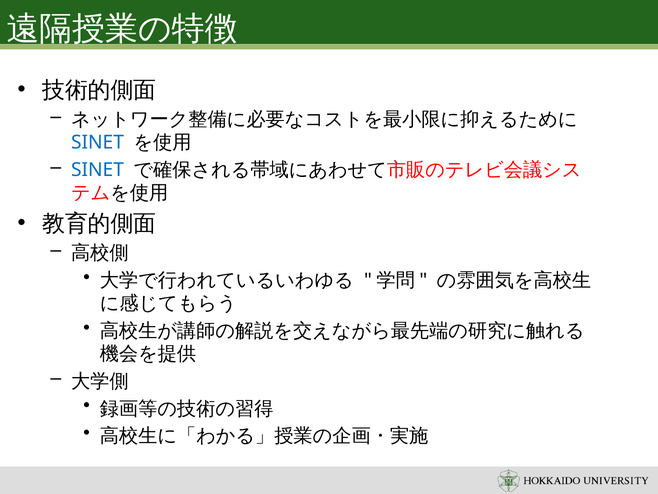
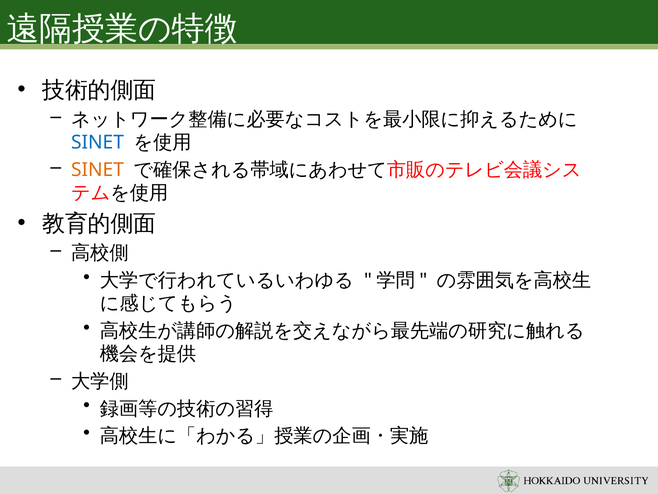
SINET colour: blue -> orange (97, 170)
